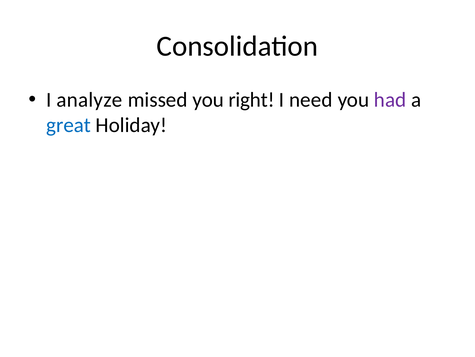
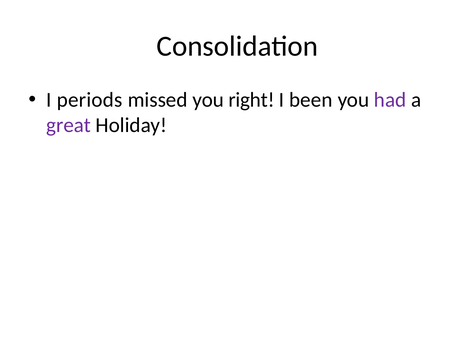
analyze: analyze -> periods (90, 100)
need: need -> been (311, 100)
great colour: blue -> purple (69, 125)
